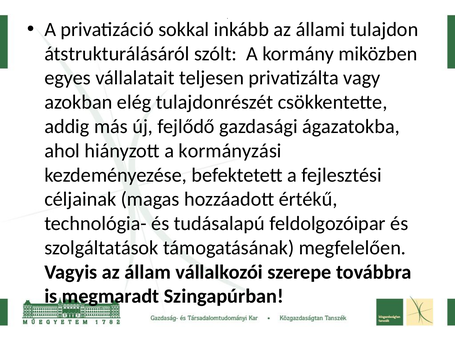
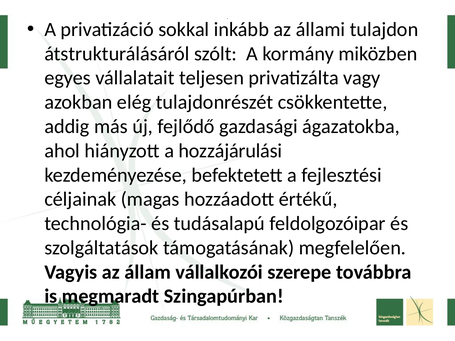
kormányzási: kormányzási -> hozzájárulási (230, 151)
